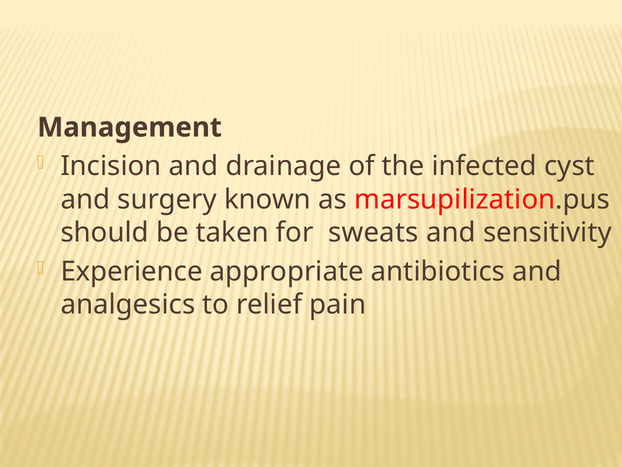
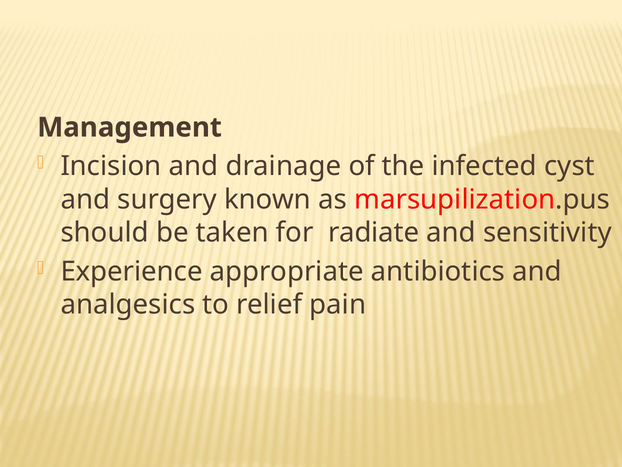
sweats: sweats -> radiate (374, 232)
